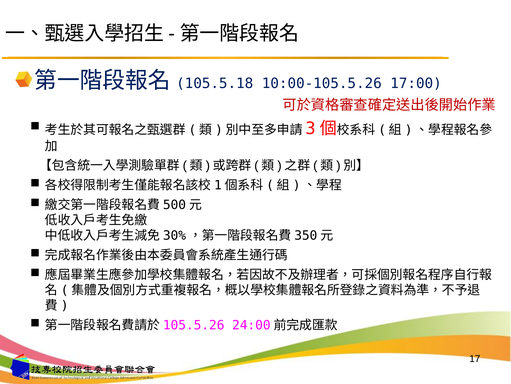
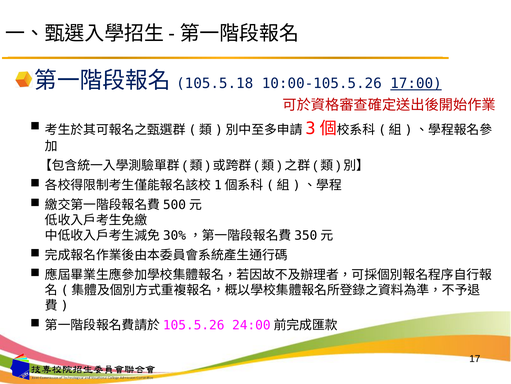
17:00 underline: none -> present (416, 83)
